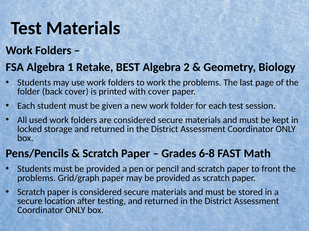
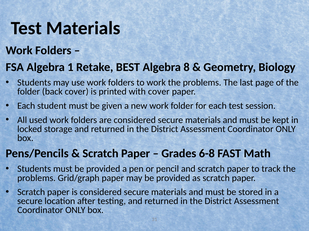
2: 2 -> 8 (187, 67)
front: front -> track (271, 169)
